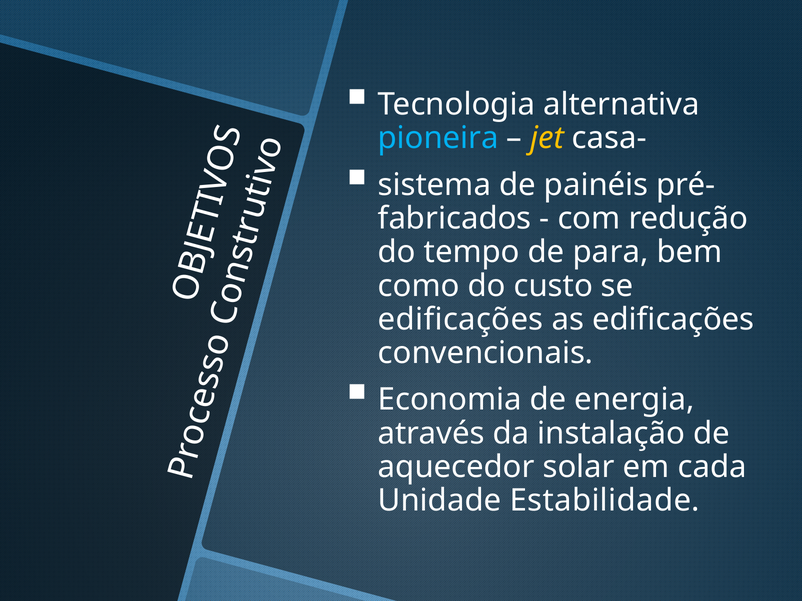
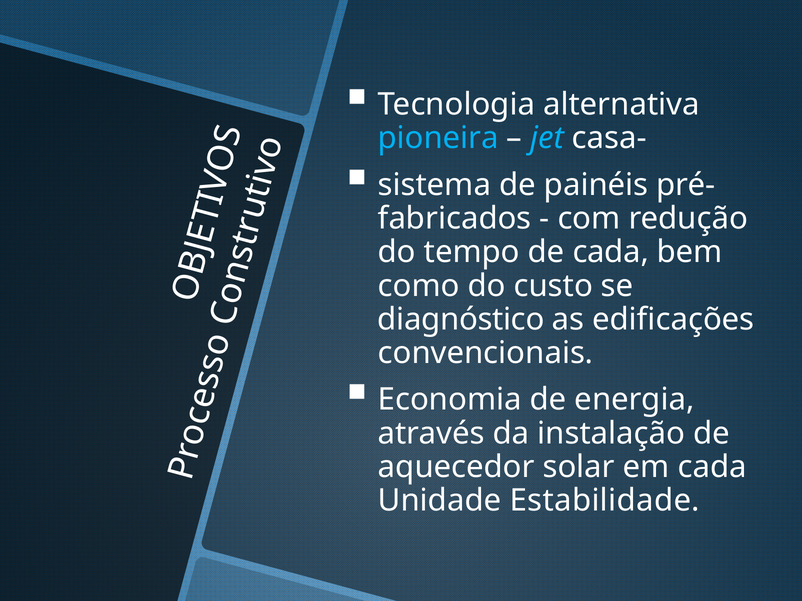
jet colour: yellow -> light blue (547, 138)
de para: para -> cada (611, 252)
edificações: edificações -> diagnóstico (461, 320)
